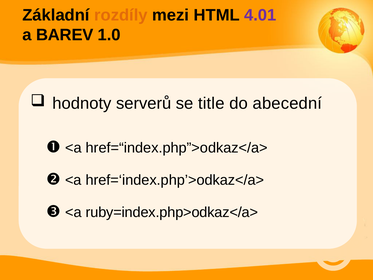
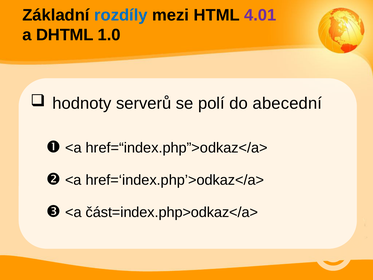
rozdíly colour: orange -> blue (121, 15)
BAREV: BAREV -> DHTML (65, 35)
title: title -> polí (211, 103)
ruby=index.php>odkaz</a>: ruby=index.php>odkaz</a> -> část=index.php>odkaz</a> (172, 212)
